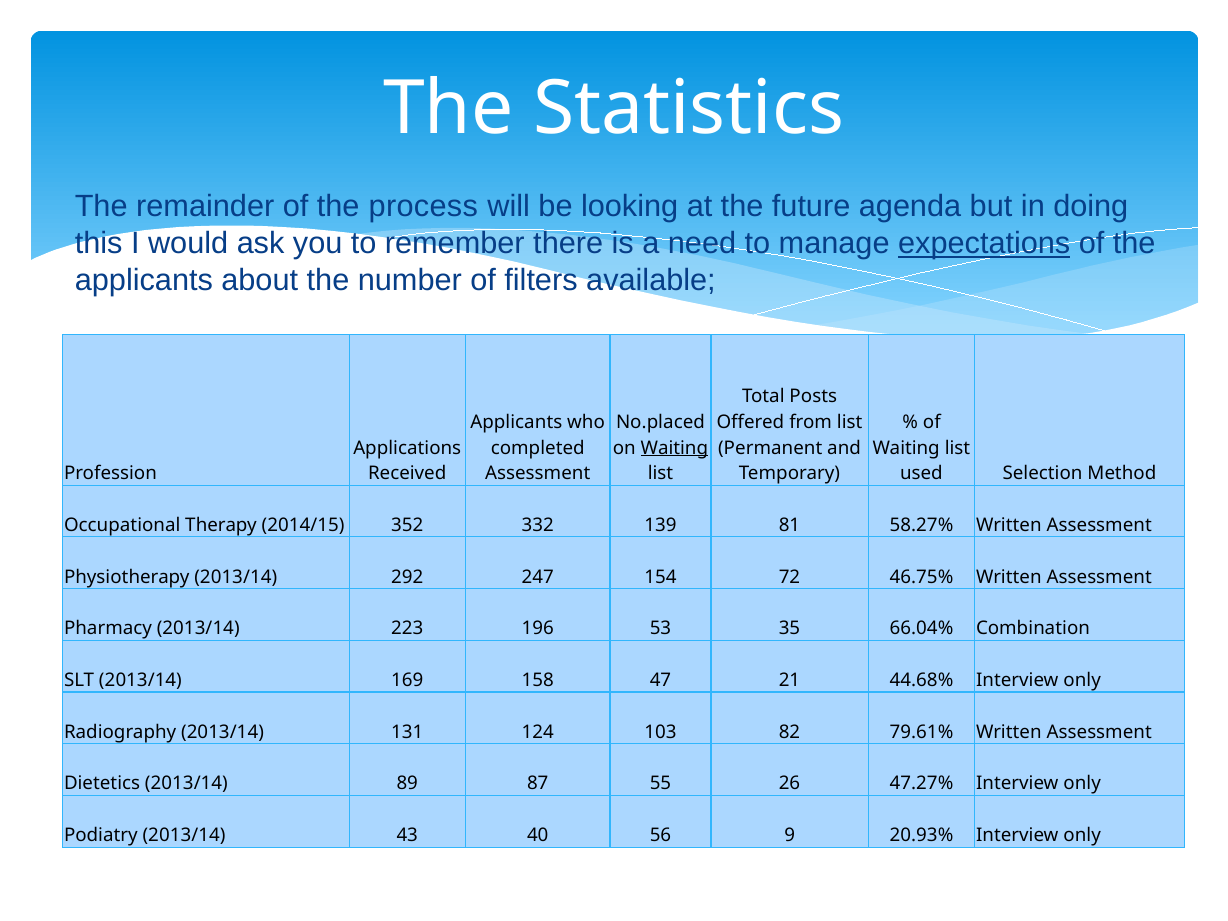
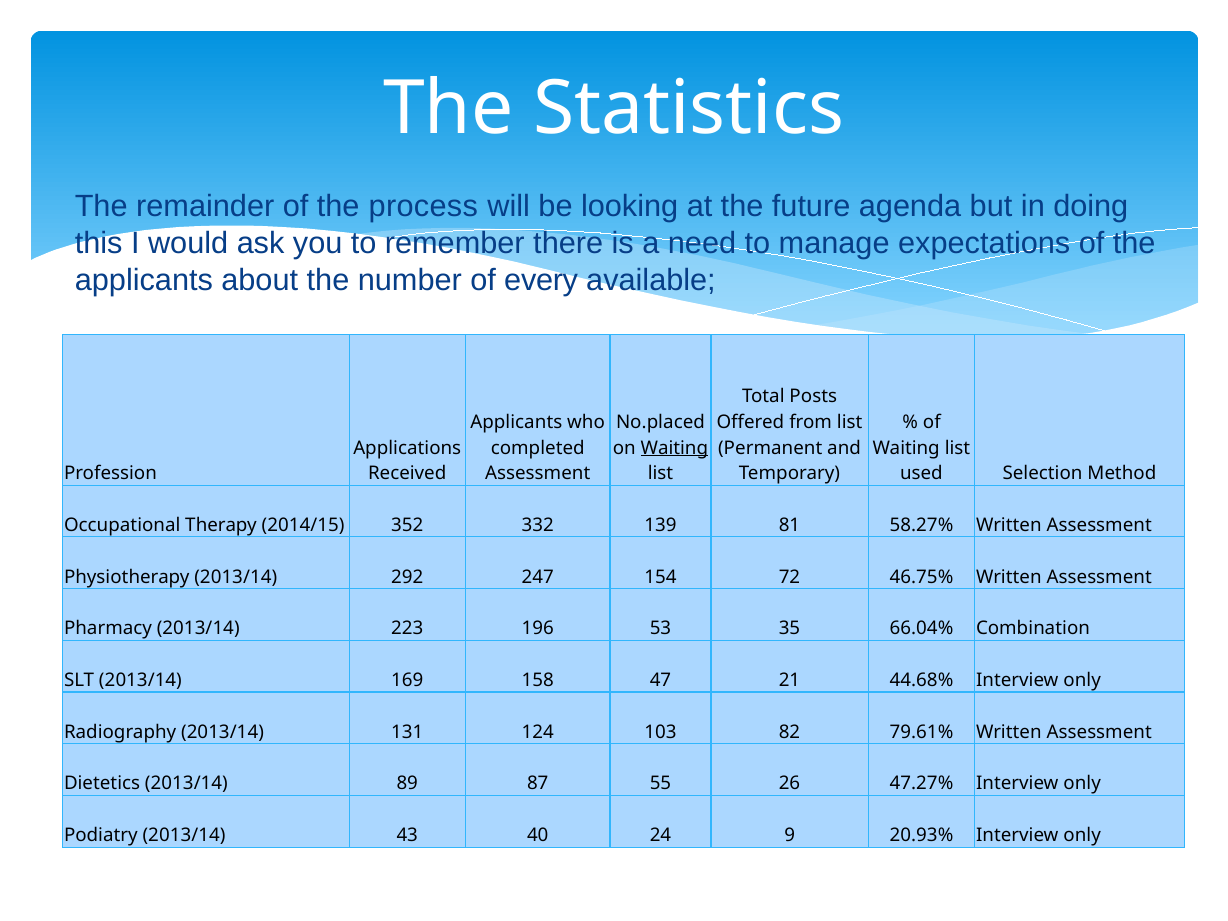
expectations underline: present -> none (984, 243)
filters: filters -> every (541, 280)
56: 56 -> 24 (660, 836)
